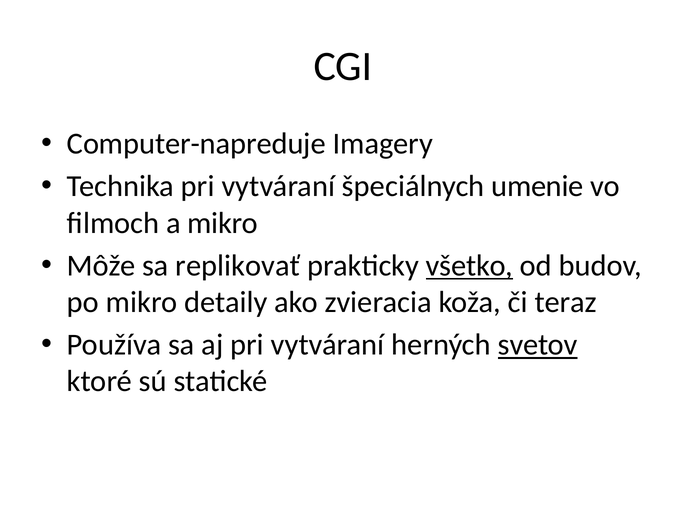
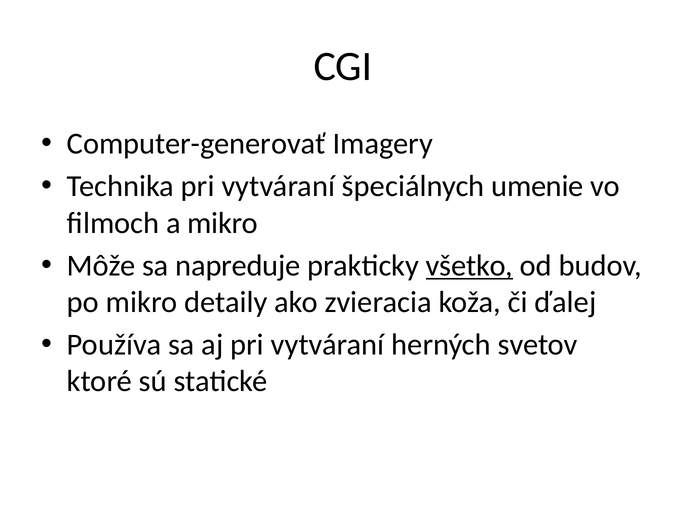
Computer-napreduje: Computer-napreduje -> Computer-generovať (196, 144)
replikovať: replikovať -> napreduje (238, 266)
teraz: teraz -> ďalej (566, 303)
svetov underline: present -> none (538, 345)
